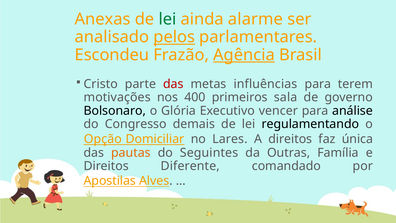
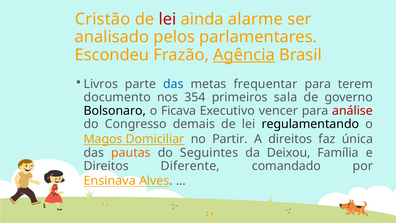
Anexas: Anexas -> Cristão (103, 19)
lei colour: green -> red (167, 19)
pelos underline: present -> none (174, 37)
Cristo: Cristo -> Livros (101, 84)
das colour: red -> blue (173, 84)
influências: influências -> frequentar (265, 84)
motivações: motivações -> documento (117, 97)
400: 400 -> 354 (195, 97)
Glória: Glória -> Ficava (179, 111)
análise colour: black -> red (352, 111)
Opção: Opção -> Magos (103, 139)
Lares: Lares -> Partir (230, 139)
Outras: Outras -> Deixou (289, 153)
Apostilas: Apostilas -> Ensinava (110, 181)
